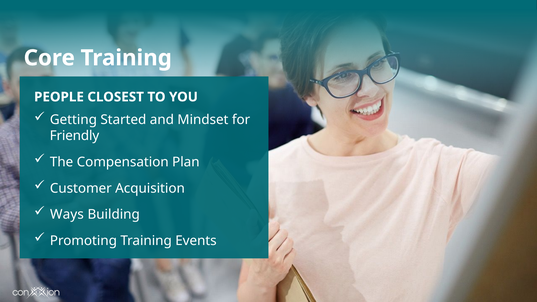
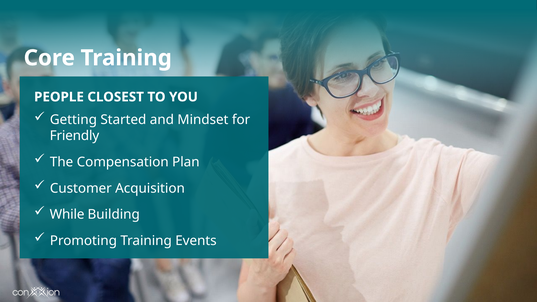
Ways: Ways -> While (67, 214)
